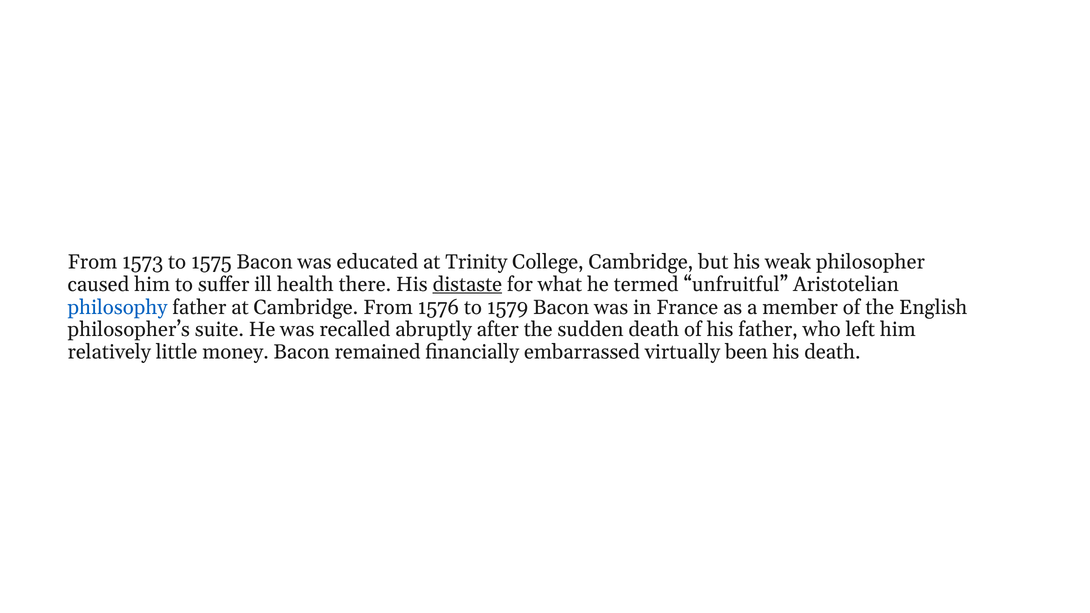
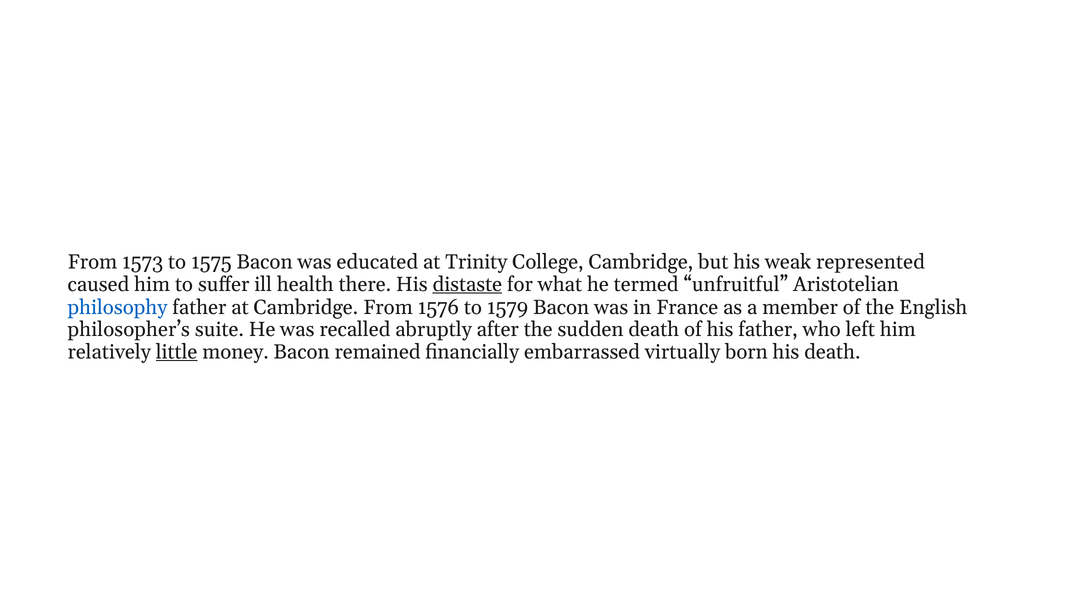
philosopher: philosopher -> represented (870, 262)
little underline: none -> present (177, 352)
been: been -> born (746, 352)
